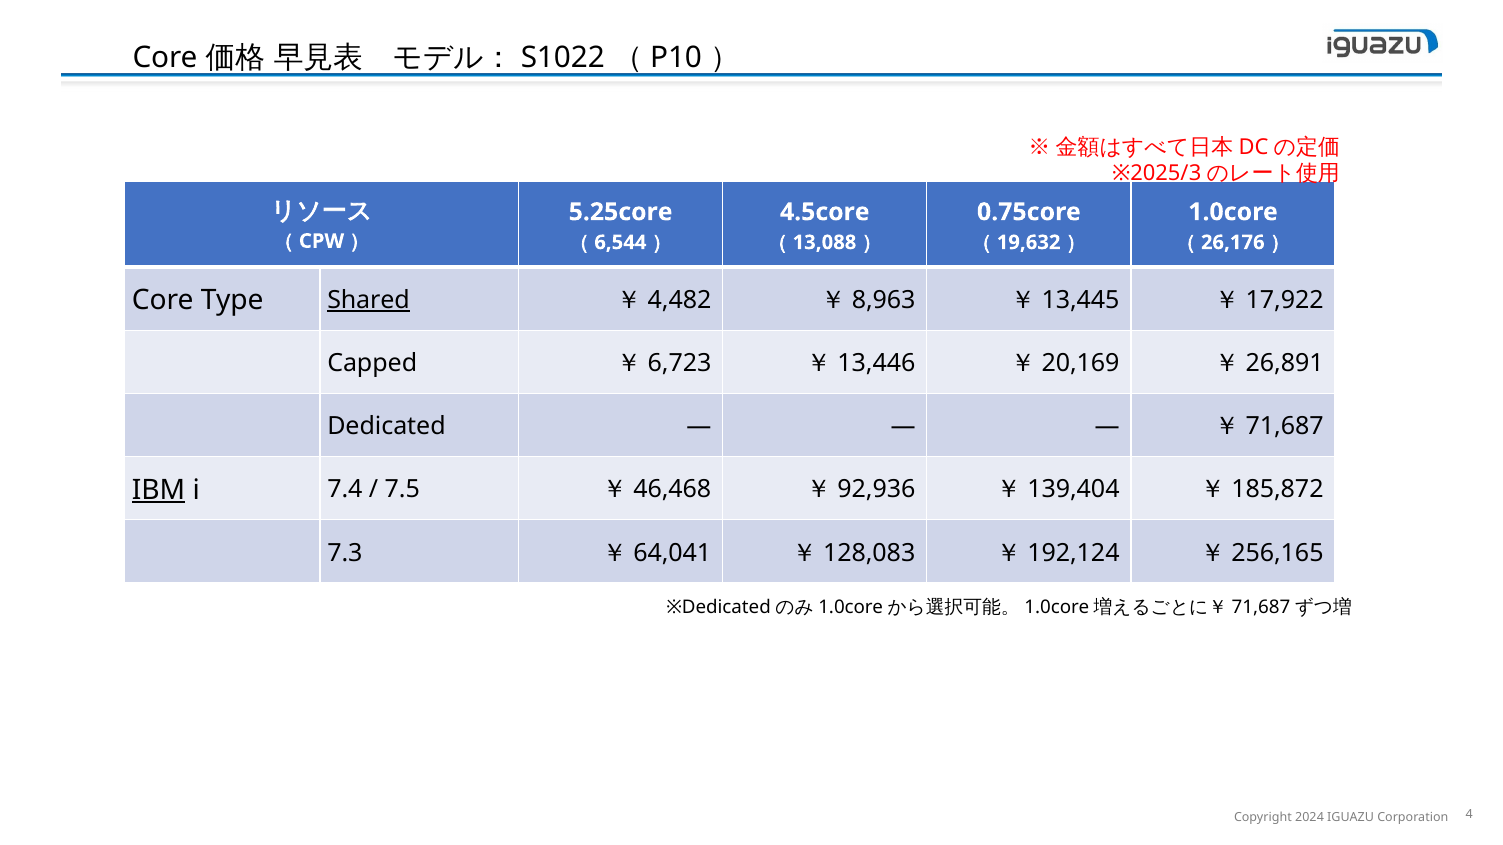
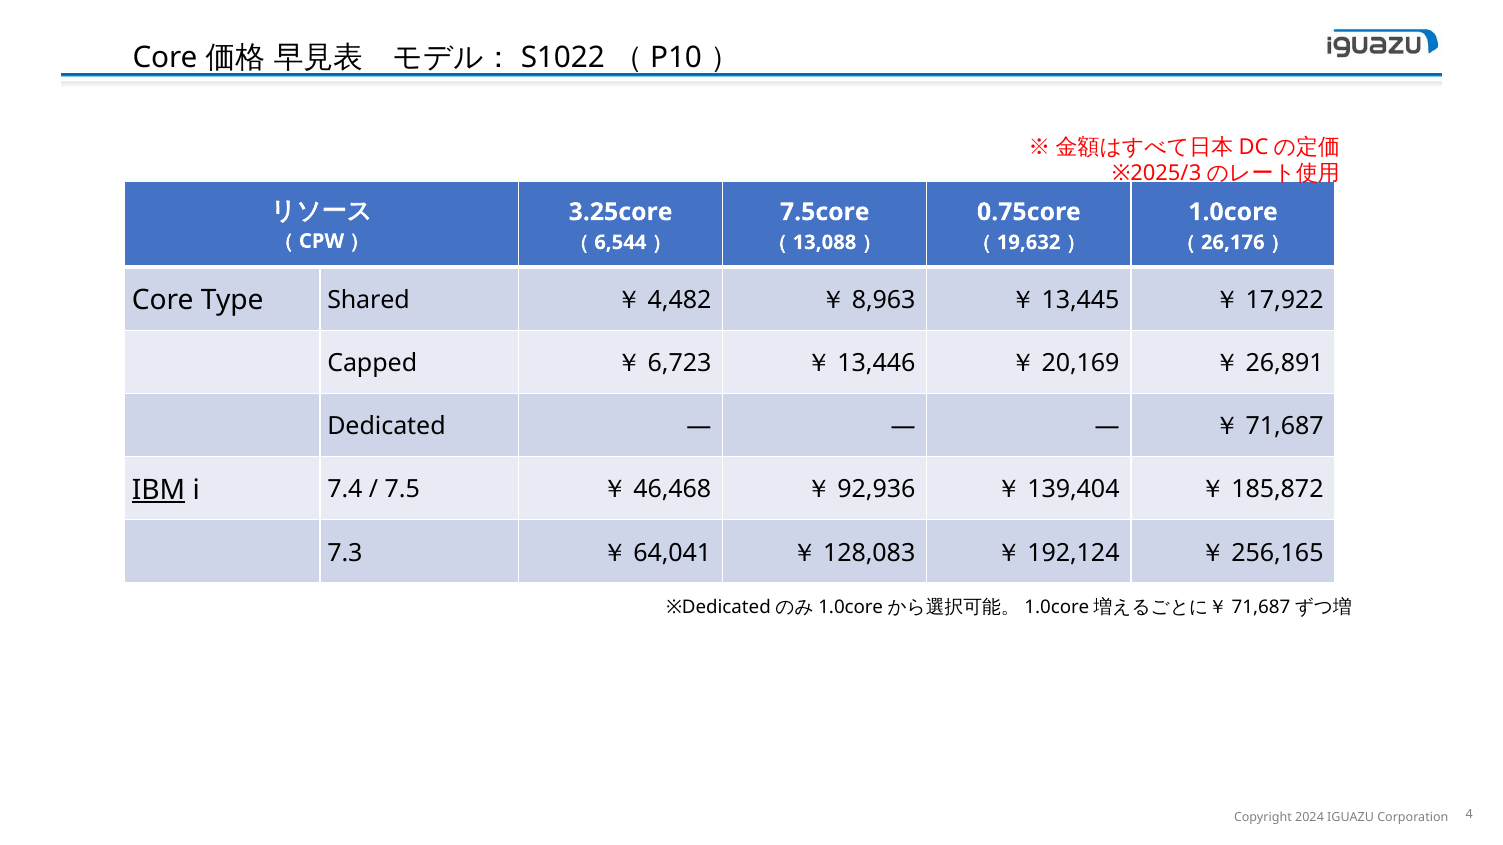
5.25core: 5.25core -> 3.25core (621, 212)
4.5core: 4.5core -> 7.5core (825, 212)
Shared underline: present -> none (369, 300)
